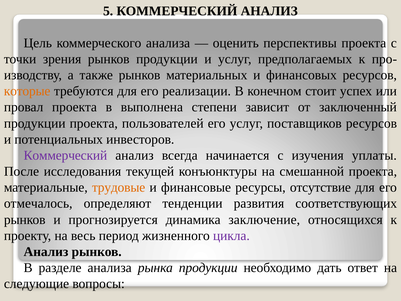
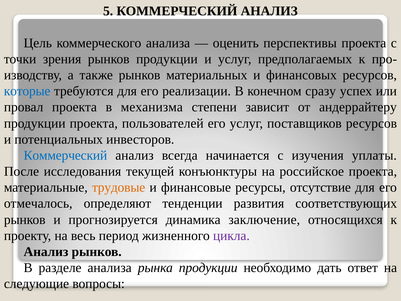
которые colour: orange -> blue (27, 91)
стоит: стоит -> сразу (321, 91)
выполнена: выполнена -> механизма (152, 107)
заключенный: заключенный -> андеррайтеру (358, 107)
Коммерческий colour: purple -> blue (65, 155)
смешанной: смешанной -> российское (312, 171)
